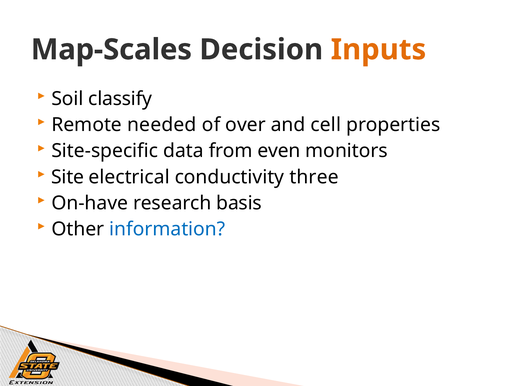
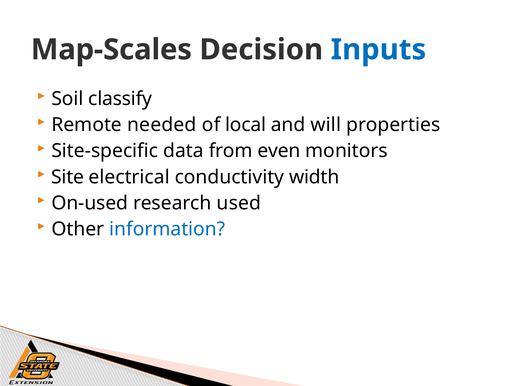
Inputs colour: orange -> blue (378, 50)
over: over -> local (246, 125)
cell: cell -> will (326, 125)
three: three -> width (314, 177)
On-have: On-have -> On-used (90, 203)
basis: basis -> used (239, 203)
